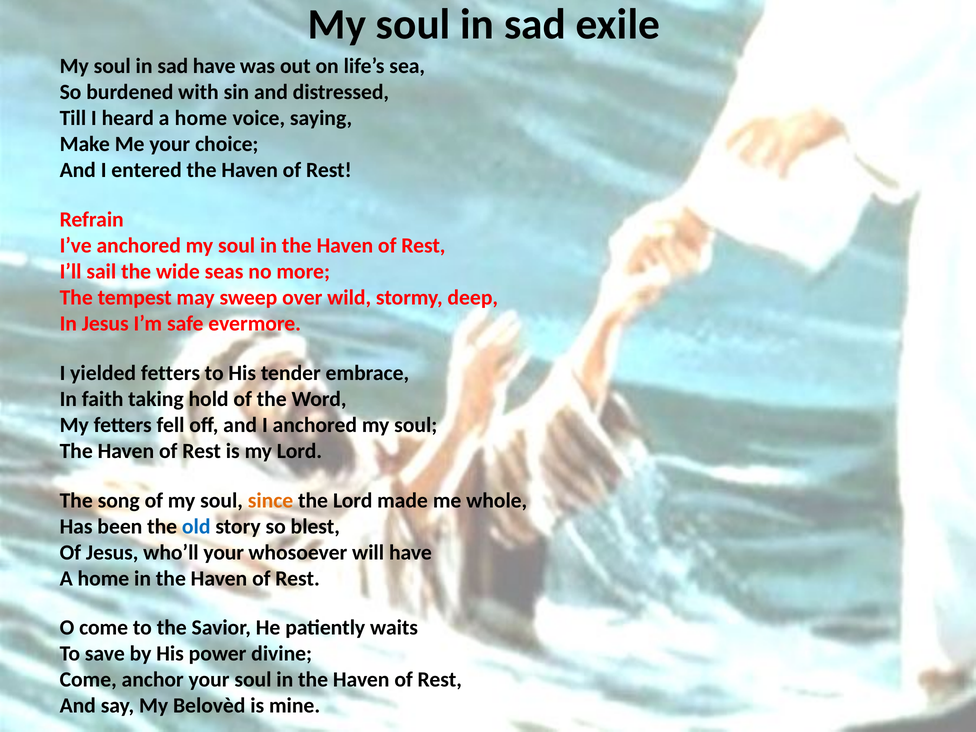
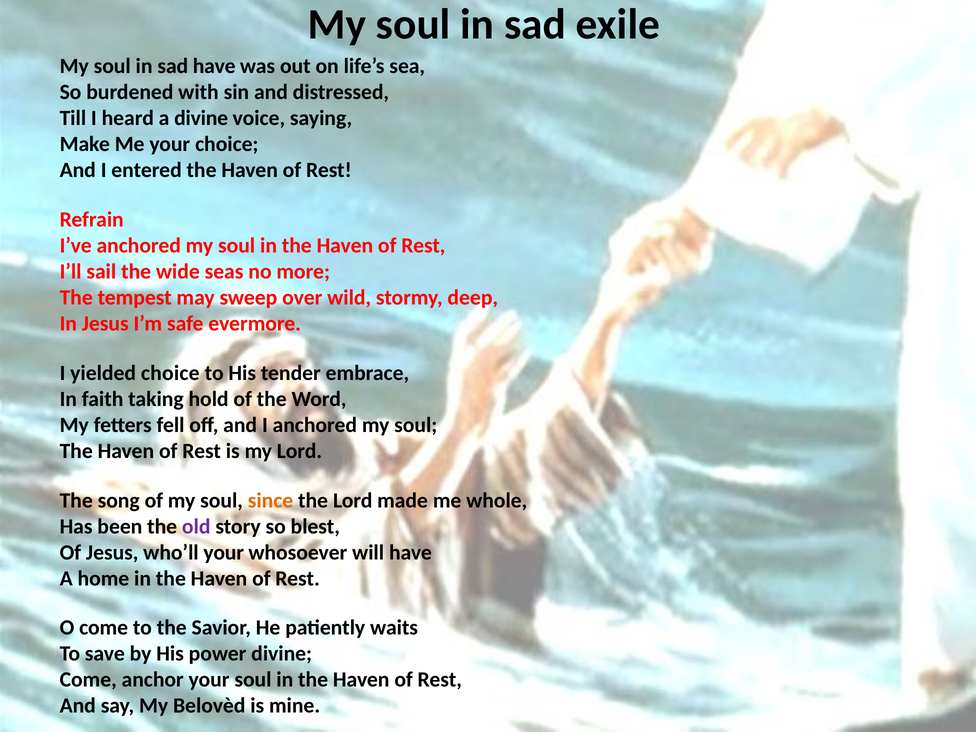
heard a home: home -> divine (201, 118)
yielded fetters: fetters -> choice (170, 373)
old colour: blue -> purple (196, 526)
